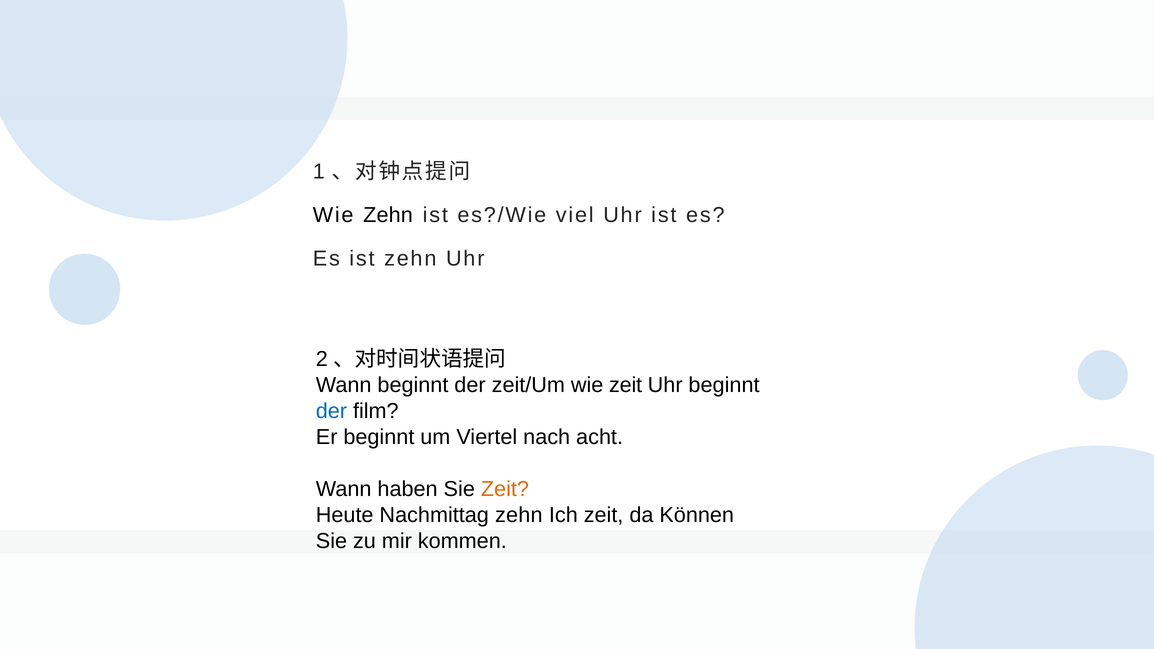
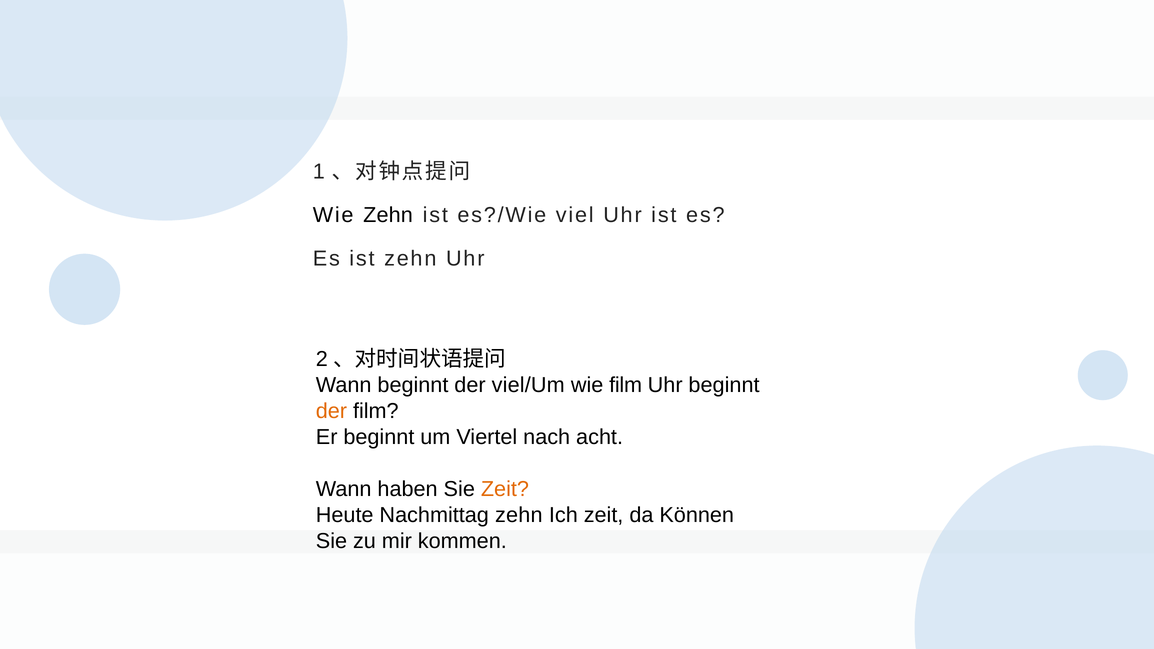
zeit/Um: zeit/Um -> viel/Um (528, 385)
wie zeit: zeit -> film (626, 385)
der colour: blue -> orange (331, 411)
